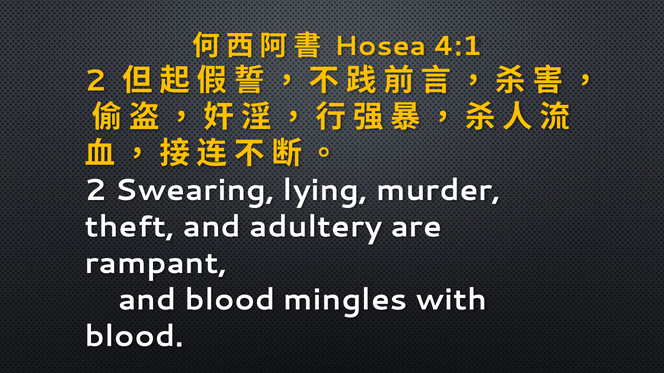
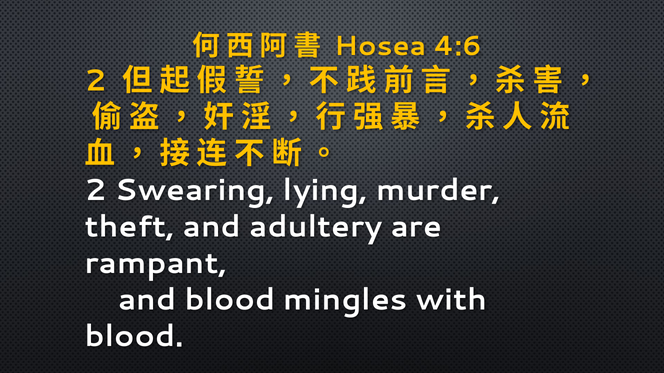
4:1: 4:1 -> 4:6 (458, 46)
